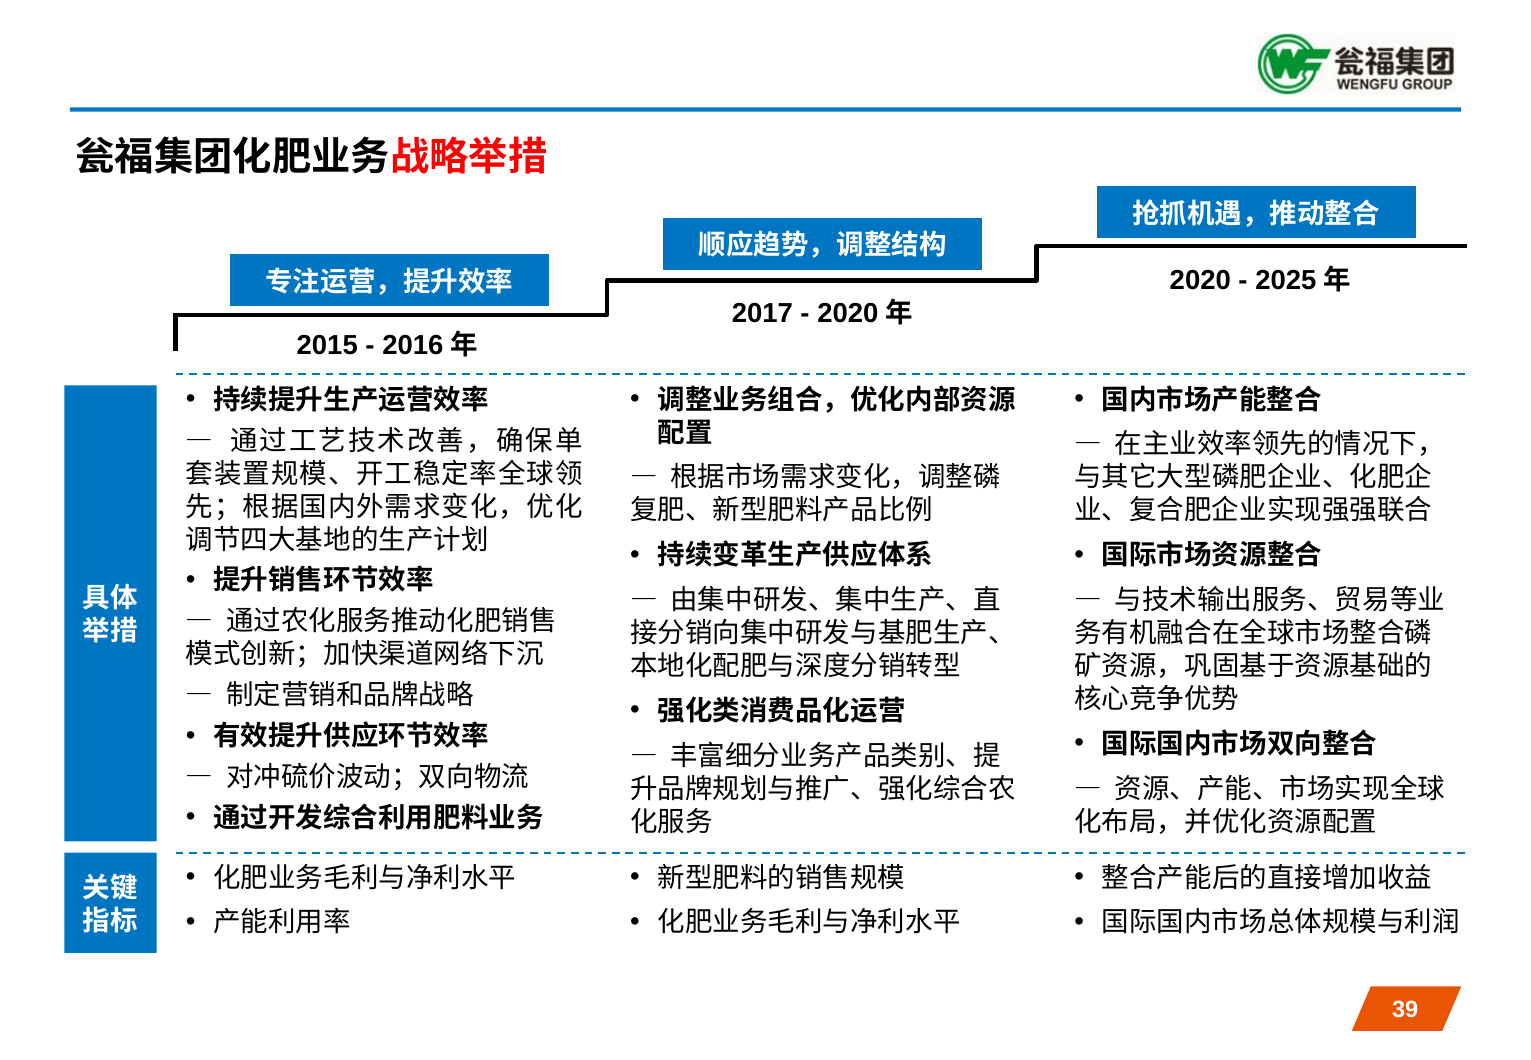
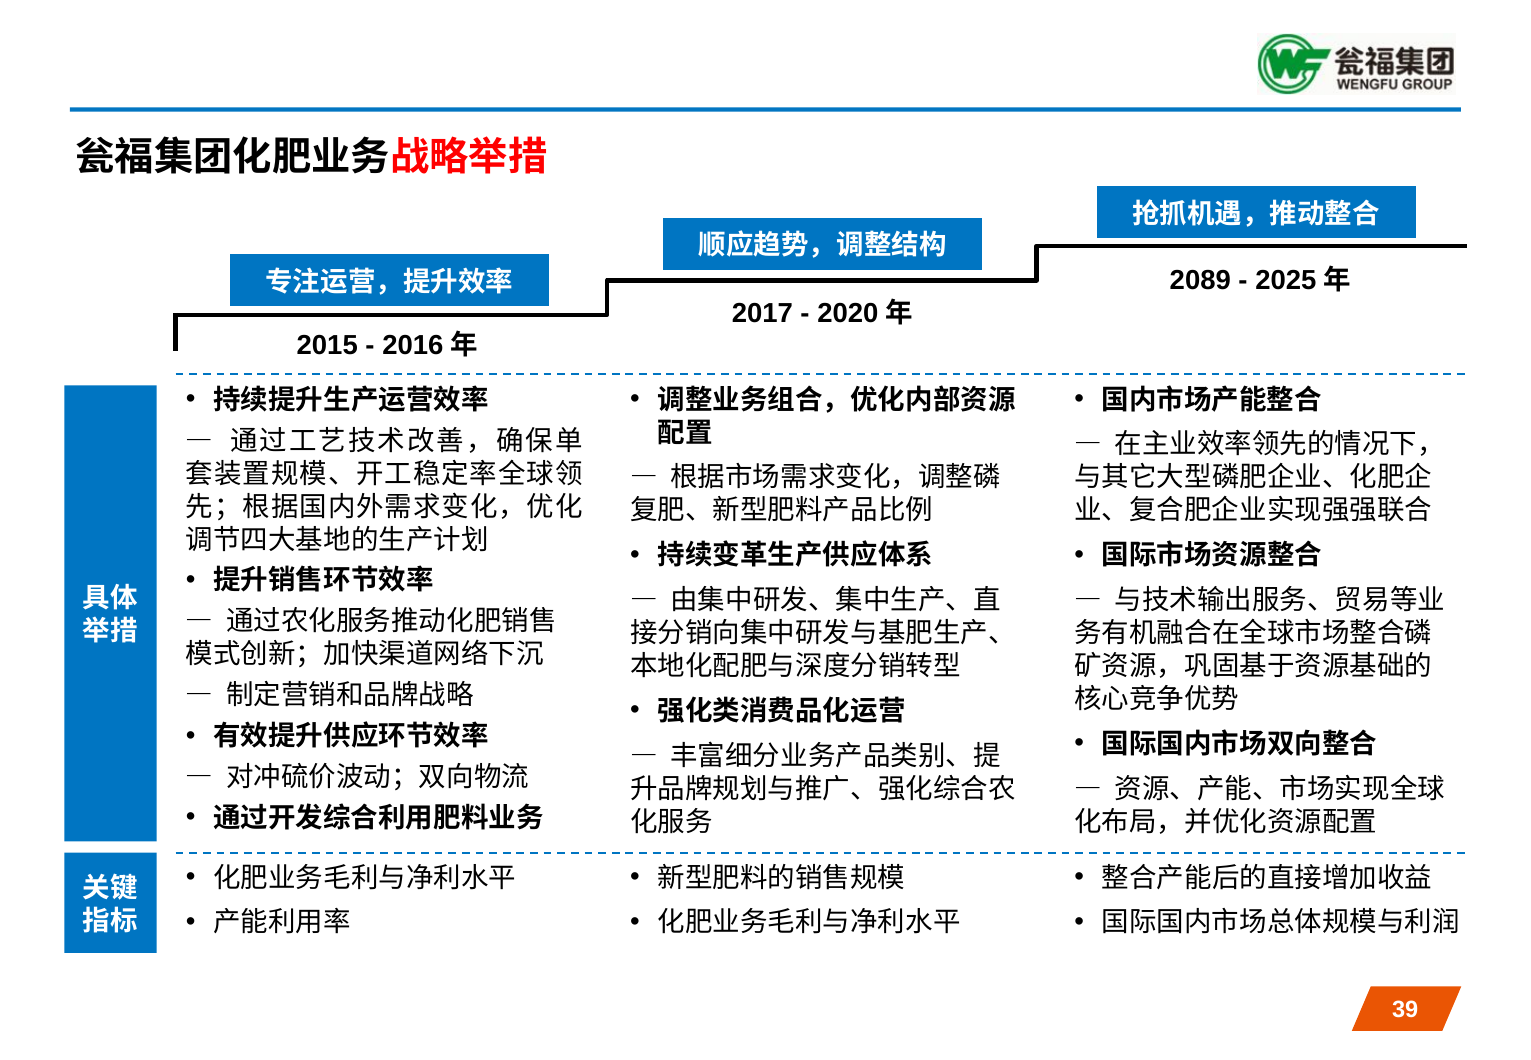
2020: 2020 -> 2089 (1200, 281)
